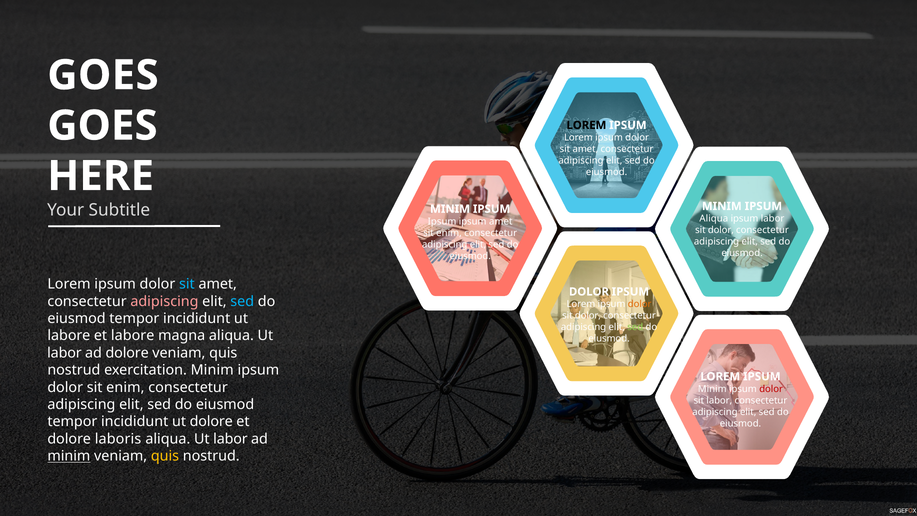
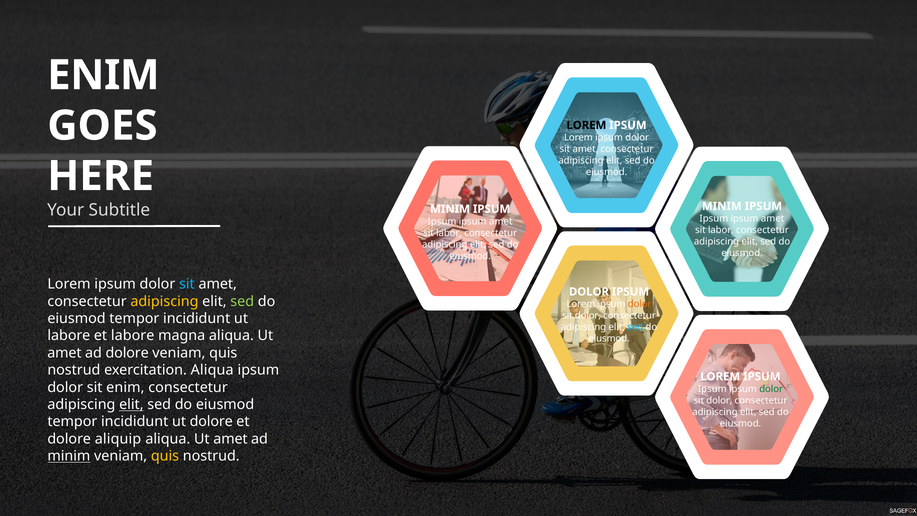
GOES: GOES -> ENIM (103, 75)
Aliqua: Aliqua -> Ipsum (714, 219)
labor: labor -> amet (773, 219)
dolor: dolor -> labor (721, 230)
enim: enim -> labor (449, 233)
adipiscing colour: pink -> yellow (164, 301)
sed colour: light blue -> light green (242, 301)
sed colour: light green -> light blue (635, 327)
labor: labor -> amet (64, 353)
exercitation Minim: Minim -> Aliqua (212, 370)
Minim: Minim -> Ipsum (712, 389)
dolor colour: red -> green (771, 389)
labor: labor -> dolor (719, 400)
elit underline: none -> present (131, 404)
laboris: laboris -> aliquip (118, 439)
labor: labor -> amet (230, 439)
